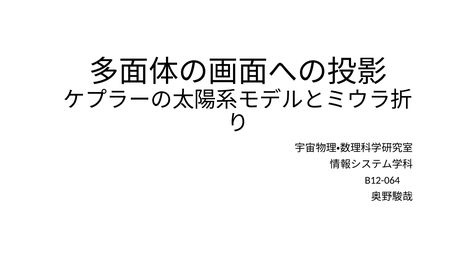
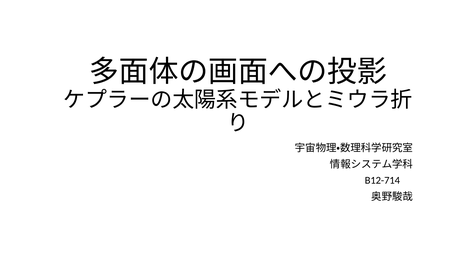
B12-064: B12-064 -> B12-714 (382, 180)
